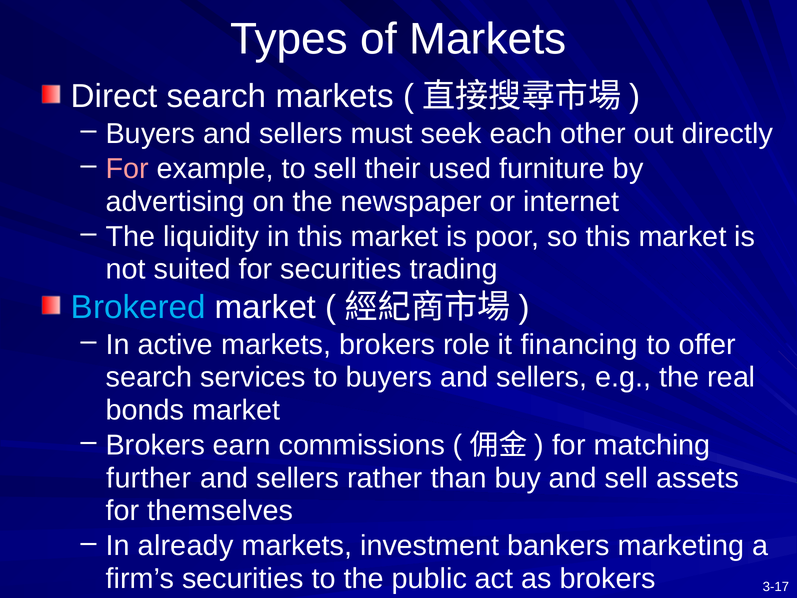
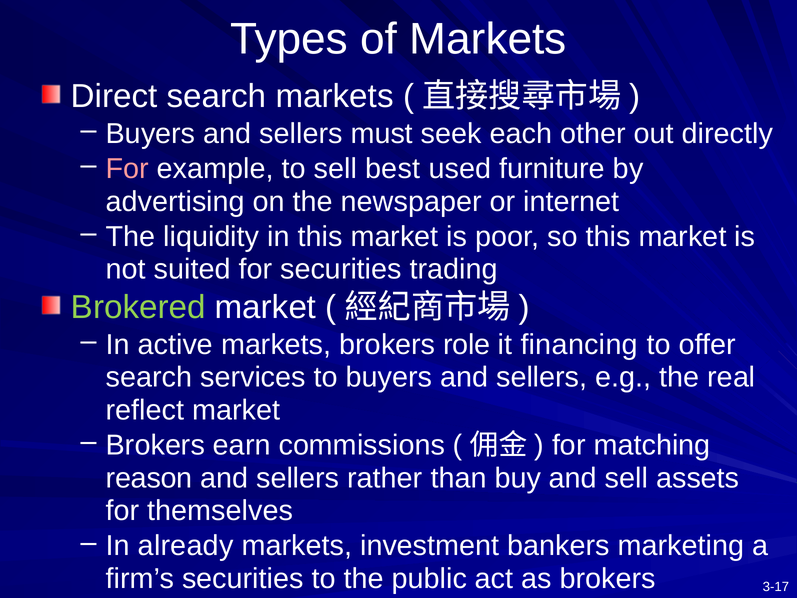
their: their -> best (393, 169)
Brokered colour: light blue -> light green (138, 307)
bonds: bonds -> reflect (145, 410)
further: further -> reason (149, 478)
